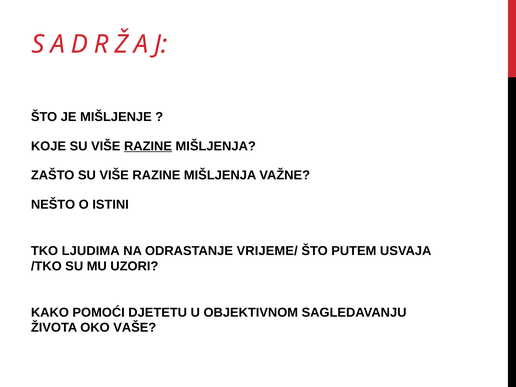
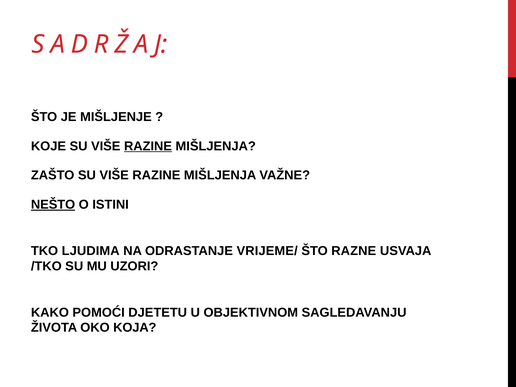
NEŠTO underline: none -> present (53, 205)
PUTEM: PUTEM -> RAZNE (354, 251)
VAŠE: VAŠE -> KOJA (135, 328)
